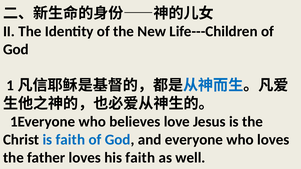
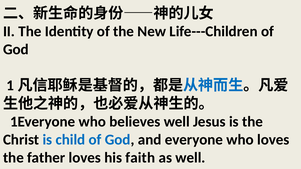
believes love: love -> well (177, 122)
is faith: faith -> child (70, 140)
